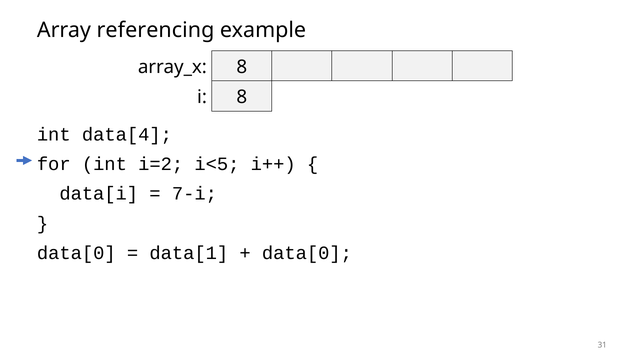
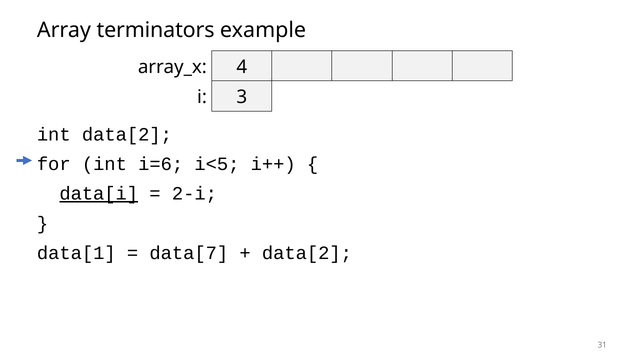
referencing: referencing -> terminators (156, 30)
8: 8 -> 4 (242, 67)
i 8: 8 -> 3 (242, 97)
int data[4: data[4 -> data[2 (127, 134)
i=2: i=2 -> i=6 (161, 164)
data[i underline: none -> present (99, 194)
7-i: 7-i -> 2-i (194, 194)
data[0: data[0 -> data[1 (76, 253)
data[1: data[1 -> data[7 (189, 253)
data[0: data[0 -> data[2 (307, 253)
